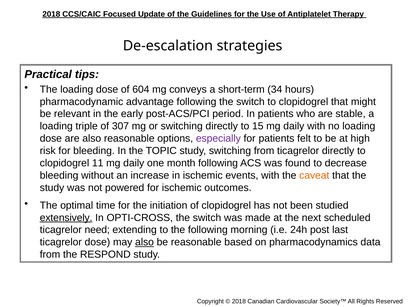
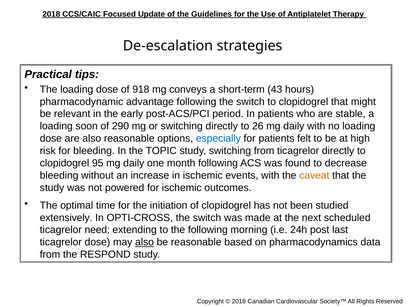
604: 604 -> 918 (141, 89)
34: 34 -> 43 (275, 89)
triple: triple -> soon (87, 126)
307: 307 -> 290 (120, 126)
15: 15 -> 26 (258, 126)
especially colour: purple -> blue (218, 138)
11: 11 -> 95 (98, 163)
extensively underline: present -> none (66, 217)
